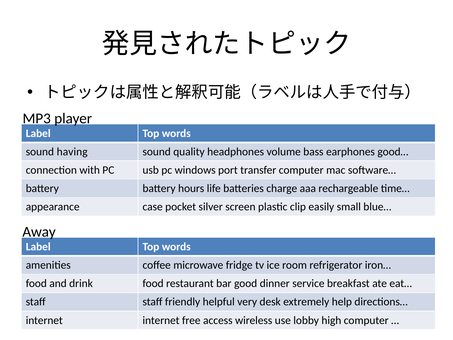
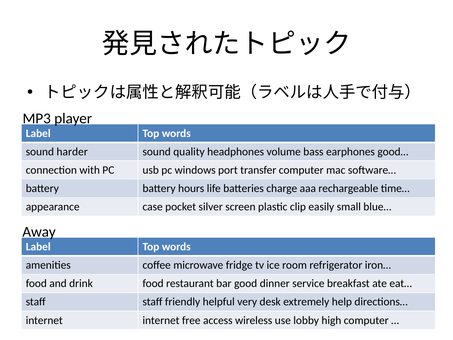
having: having -> harder (72, 152)
